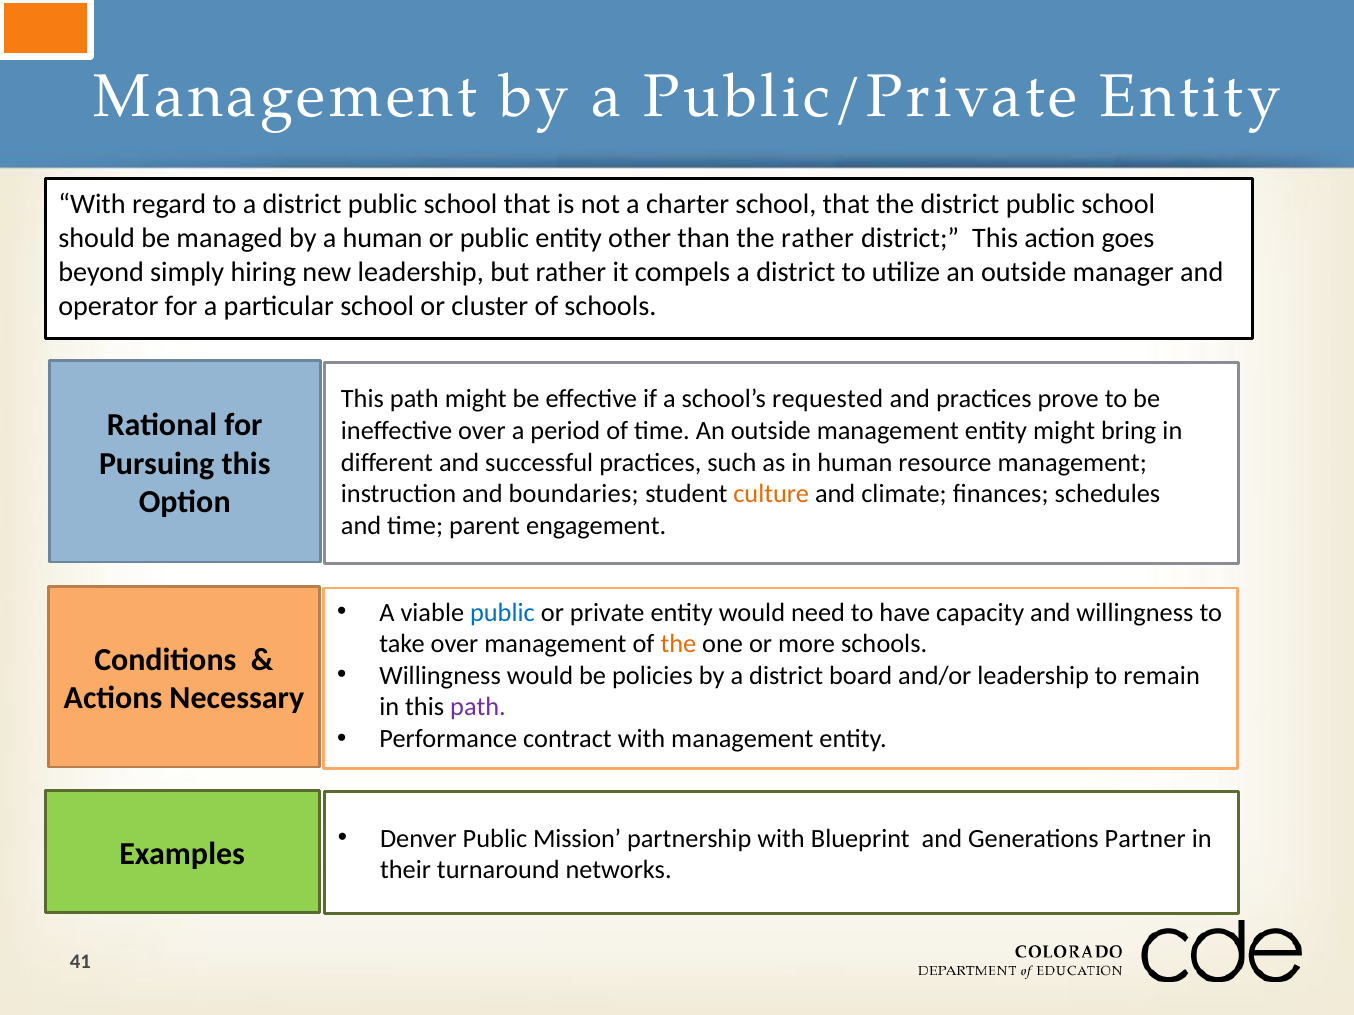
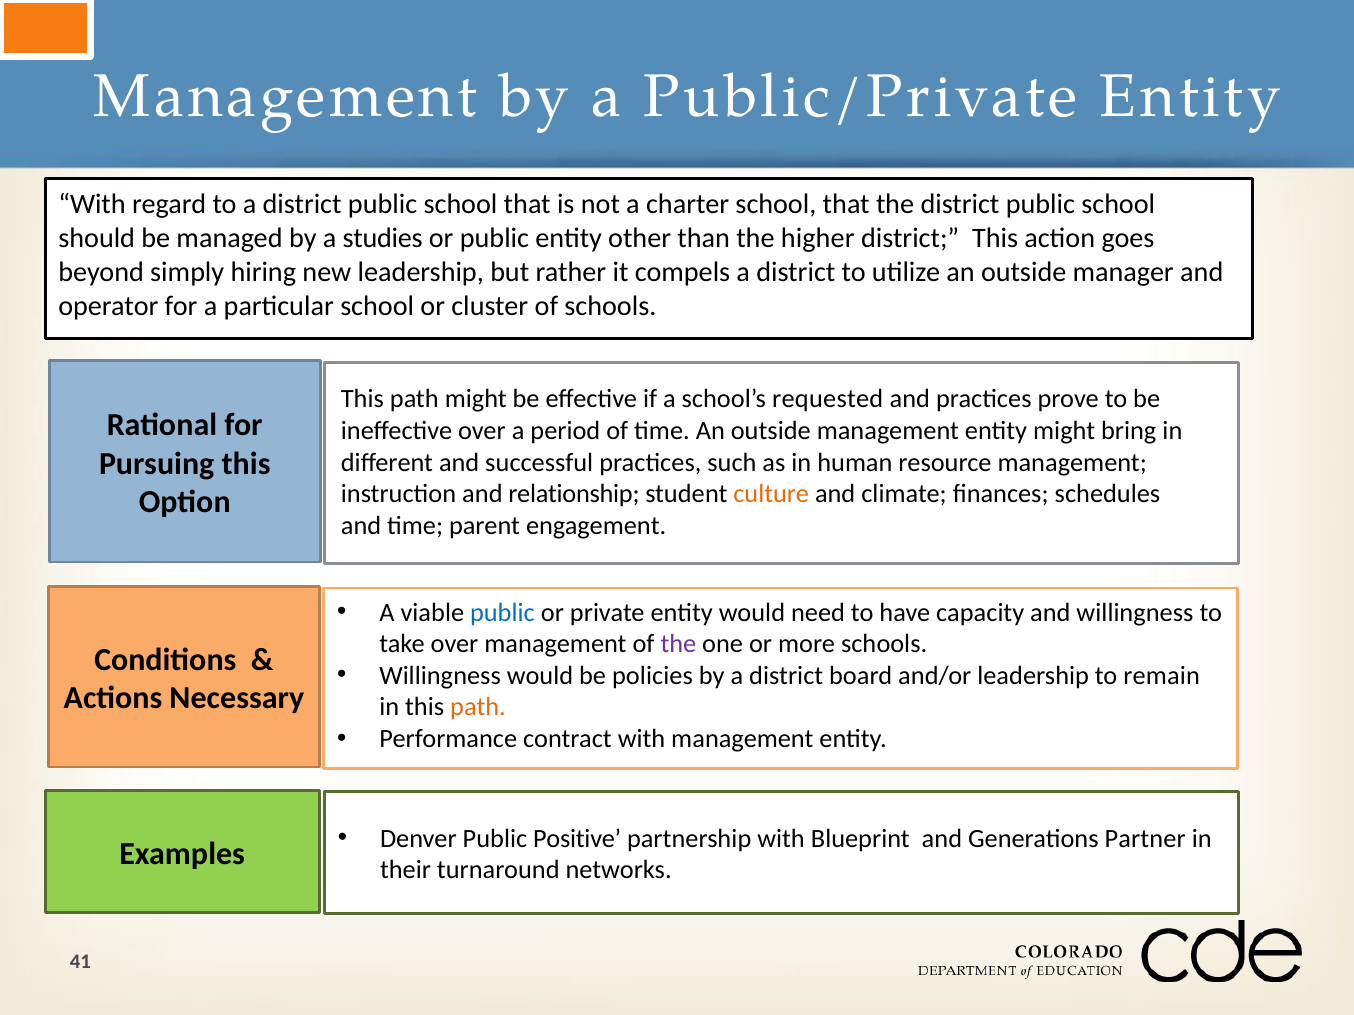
a human: human -> studies (383, 238)
the rather: rather -> higher (818, 238)
boundaries: boundaries -> relationship (574, 494)
the colour: orange -> purple (678, 644)
path colour: purple -> orange (478, 707)
Mission: Mission -> Positive (577, 839)
